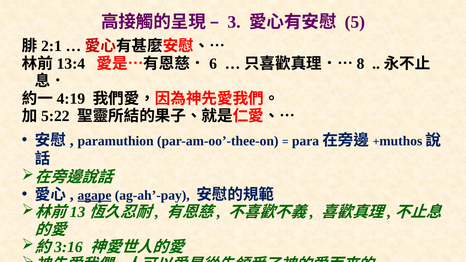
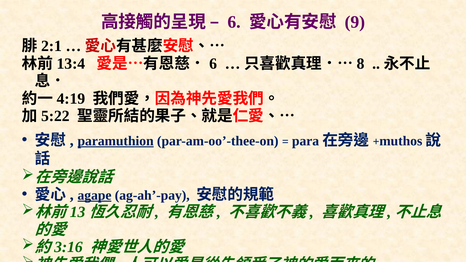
3: 3 -> 6 (234, 22)
5: 5 -> 9 (355, 22)
paramuthion underline: none -> present (116, 141)
